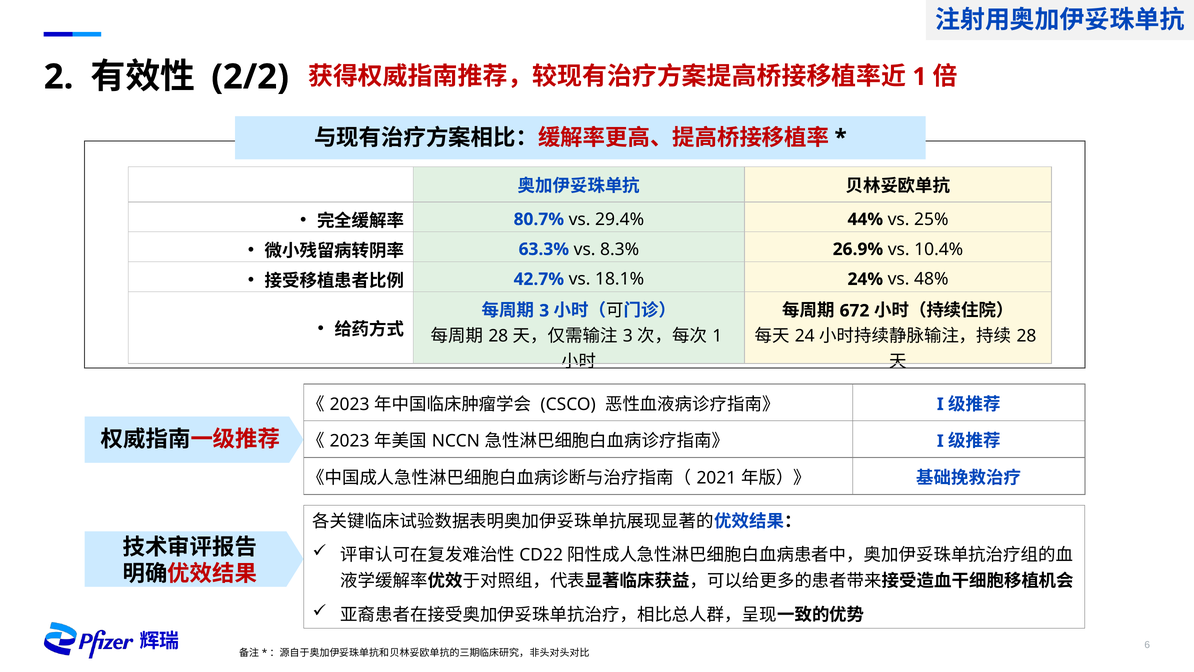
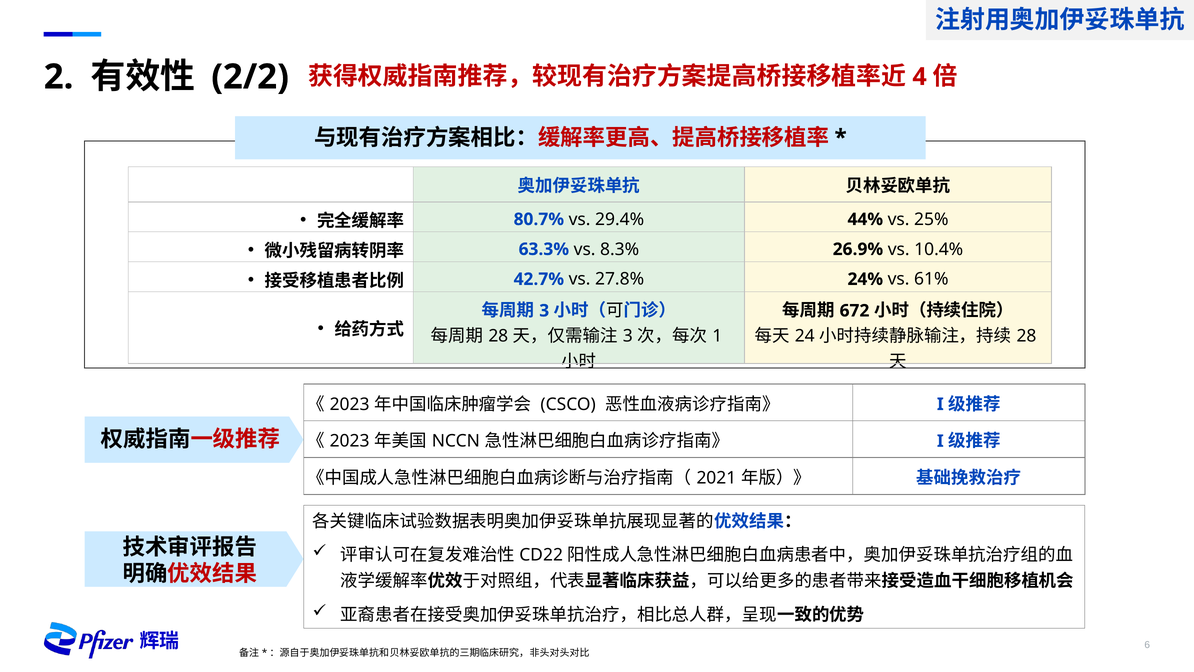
1: 1 -> 4 (920, 77)
18.1%: 18.1% -> 27.8% (620, 279)
48%: 48% -> 61% (931, 279)
